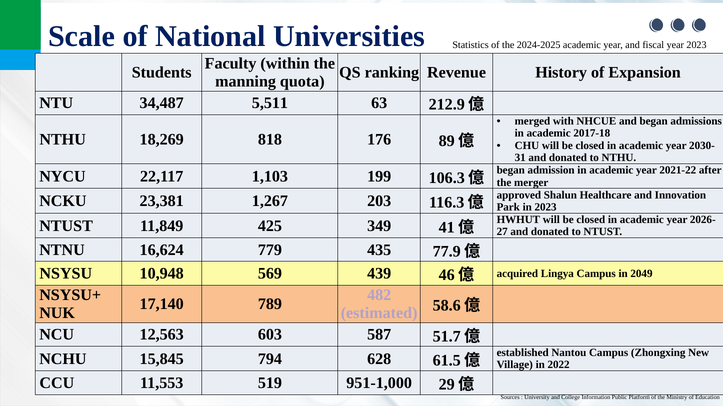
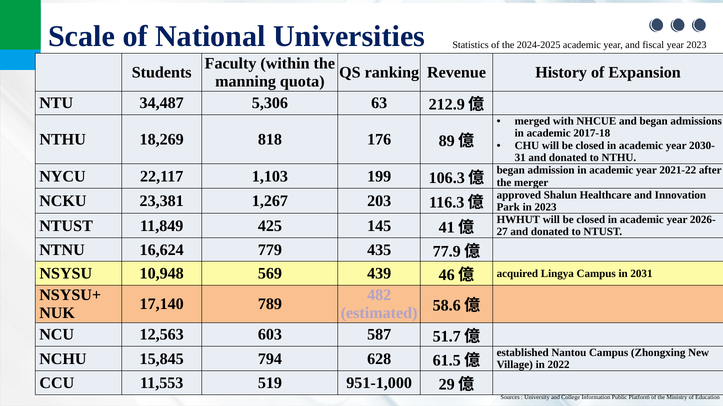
5,511: 5,511 -> 5,306 (270, 103)
349: 349 -> 145 (379, 226)
2049: 2049 -> 2031 (641, 274)
